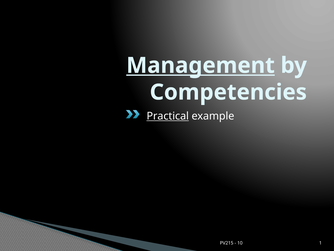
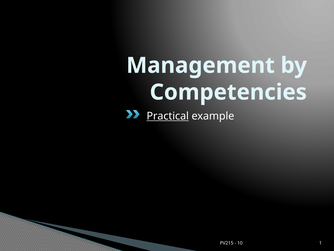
Management underline: present -> none (201, 65)
